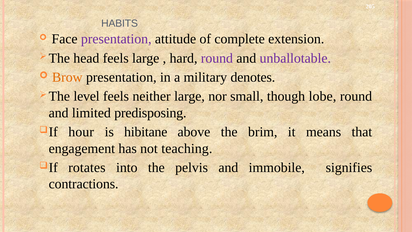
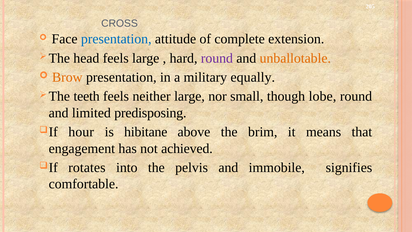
HABITS: HABITS -> CROSS (119, 23)
presentation colour: purple -> blue (116, 39)
unballotable colour: purple -> orange (295, 58)
denotes: denotes -> equally (253, 77)
level: level -> teeth (87, 96)
teaching: teaching -> achieved (187, 148)
contractions: contractions -> comfortable (84, 184)
